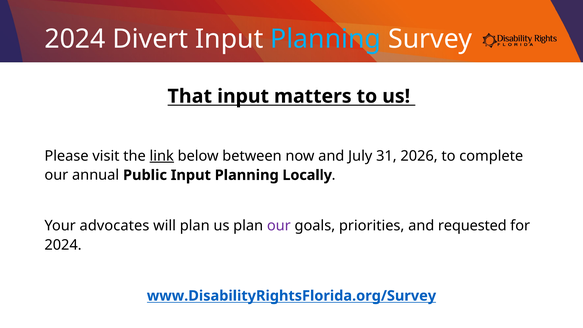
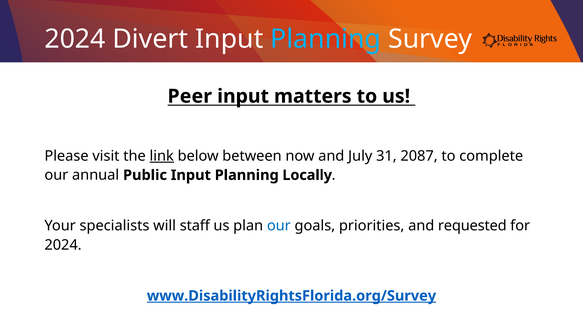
That: That -> Peer (190, 96)
2026: 2026 -> 2087 (419, 156)
advocates: advocates -> specialists (115, 226)
will plan: plan -> staff (195, 226)
our colour: purple -> blue (279, 226)
www.DisabilityRightsFlorida.org/Survey underline: none -> present (291, 296)
